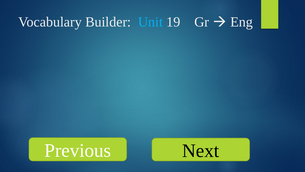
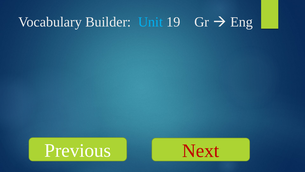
Next colour: black -> red (201, 150)
